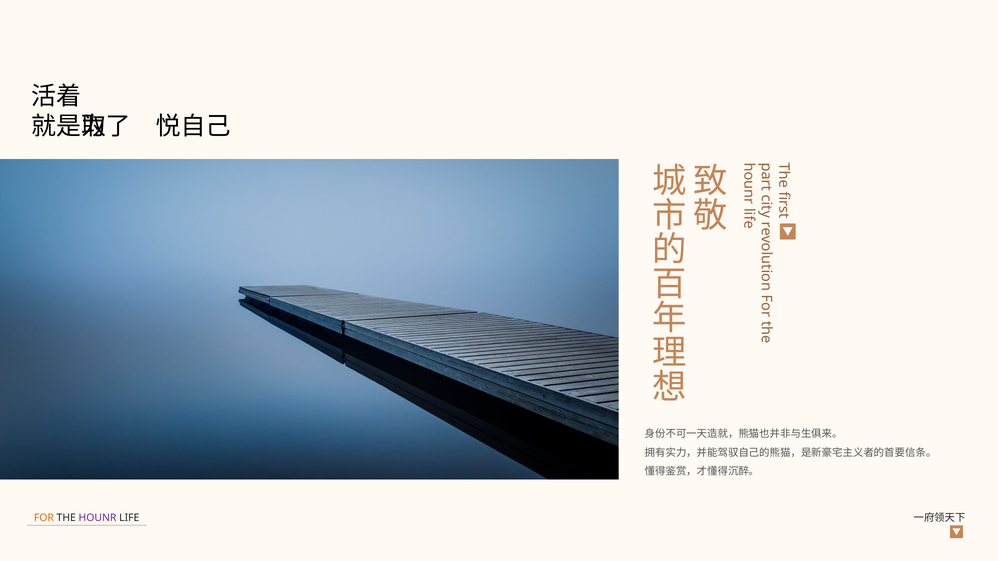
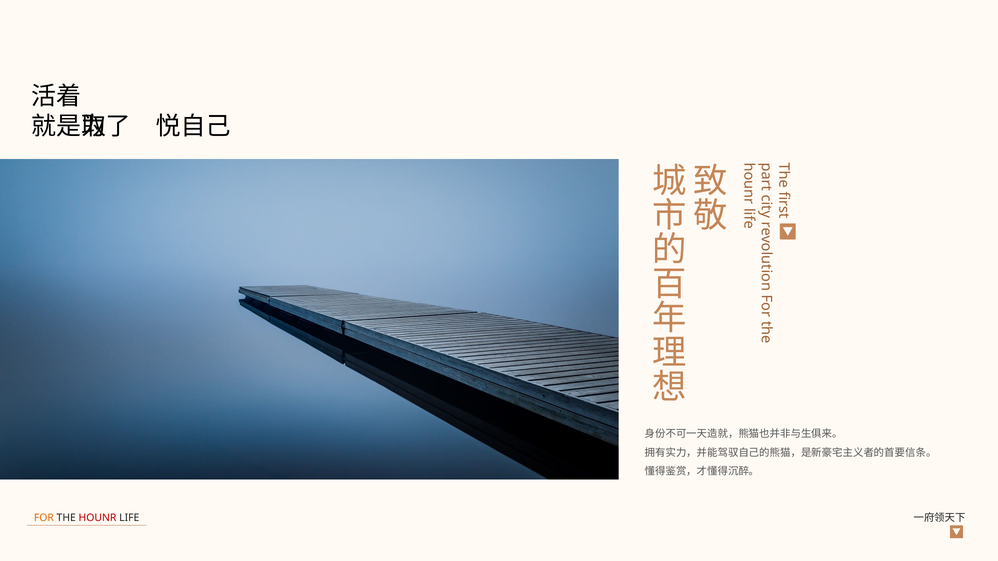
HOUNR colour: purple -> red (98, 518)
